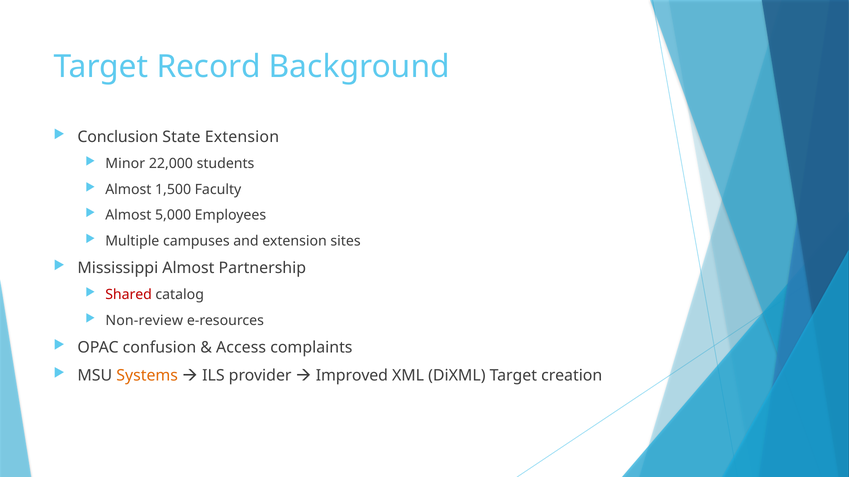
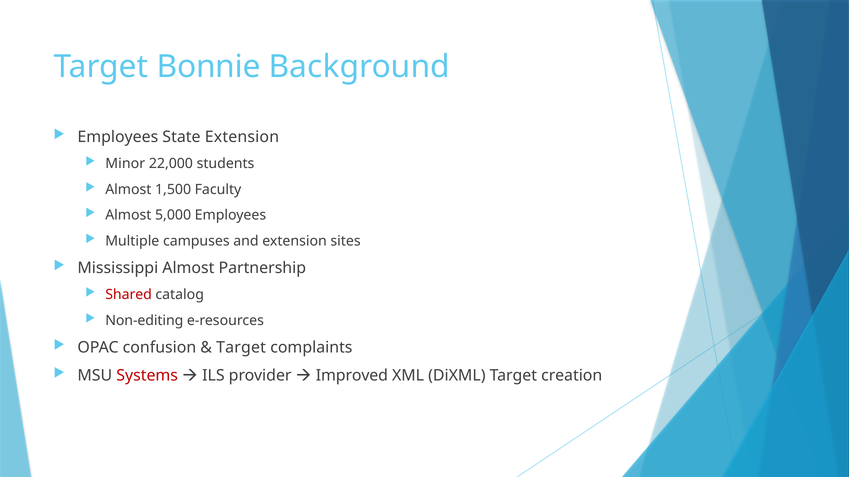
Record: Record -> Bonnie (209, 67)
Conclusion: Conclusion -> Employees (118, 137)
Non-review: Non-review -> Non-editing (144, 321)
Access: Access -> Target (241, 348)
Systems colour: orange -> red (147, 376)
